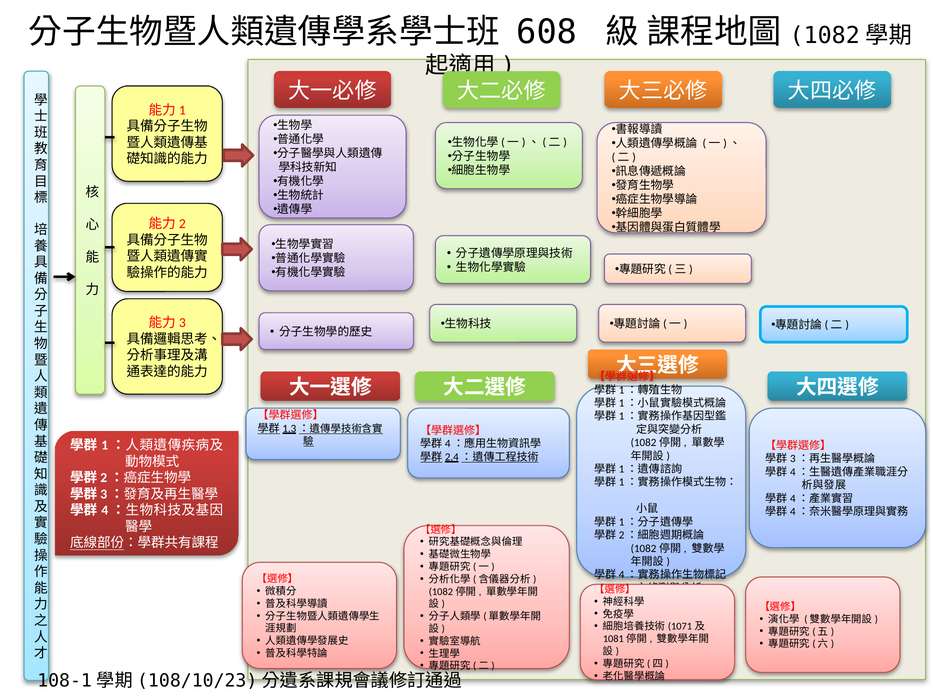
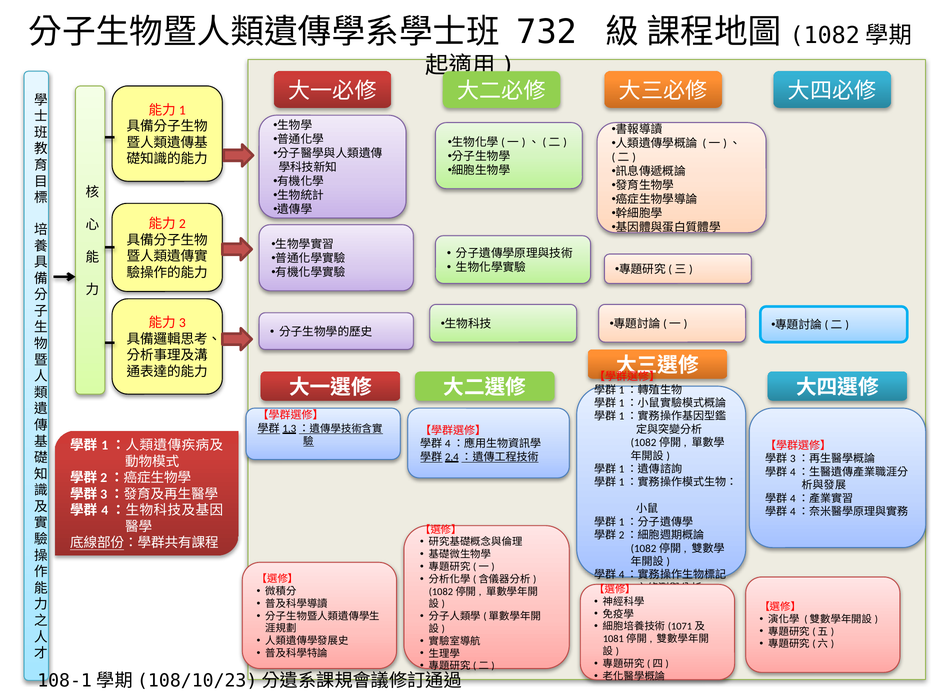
608: 608 -> 732 (547, 32)
